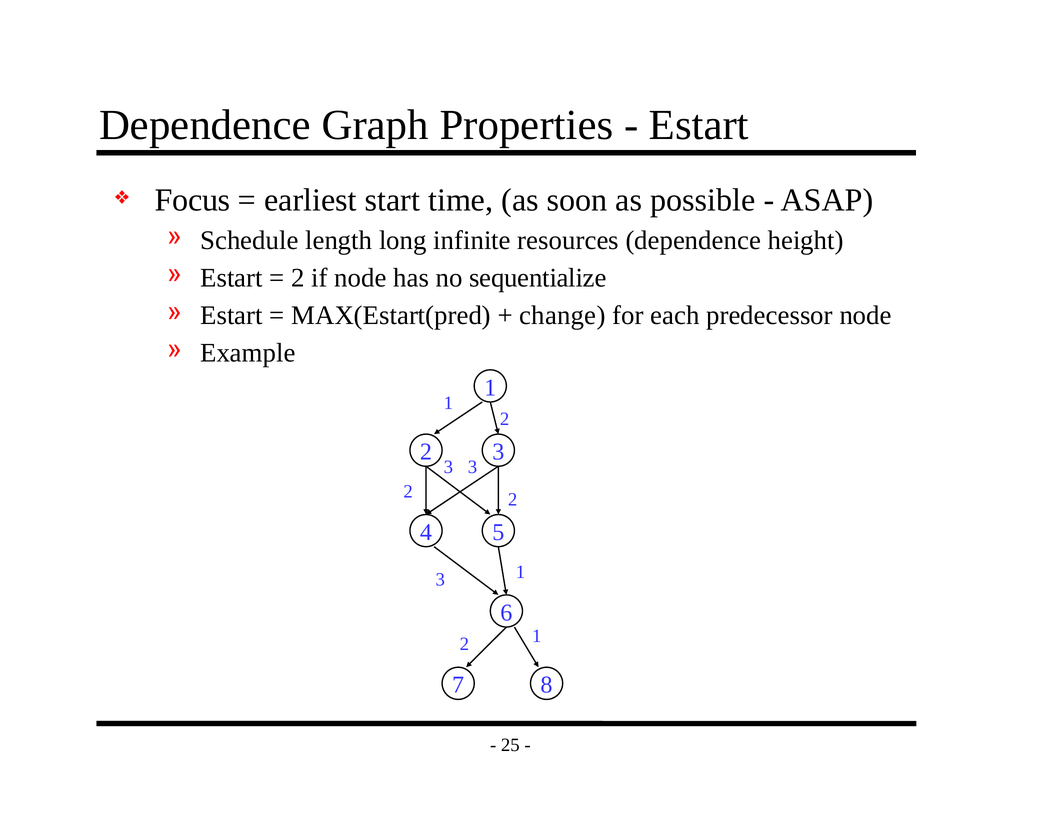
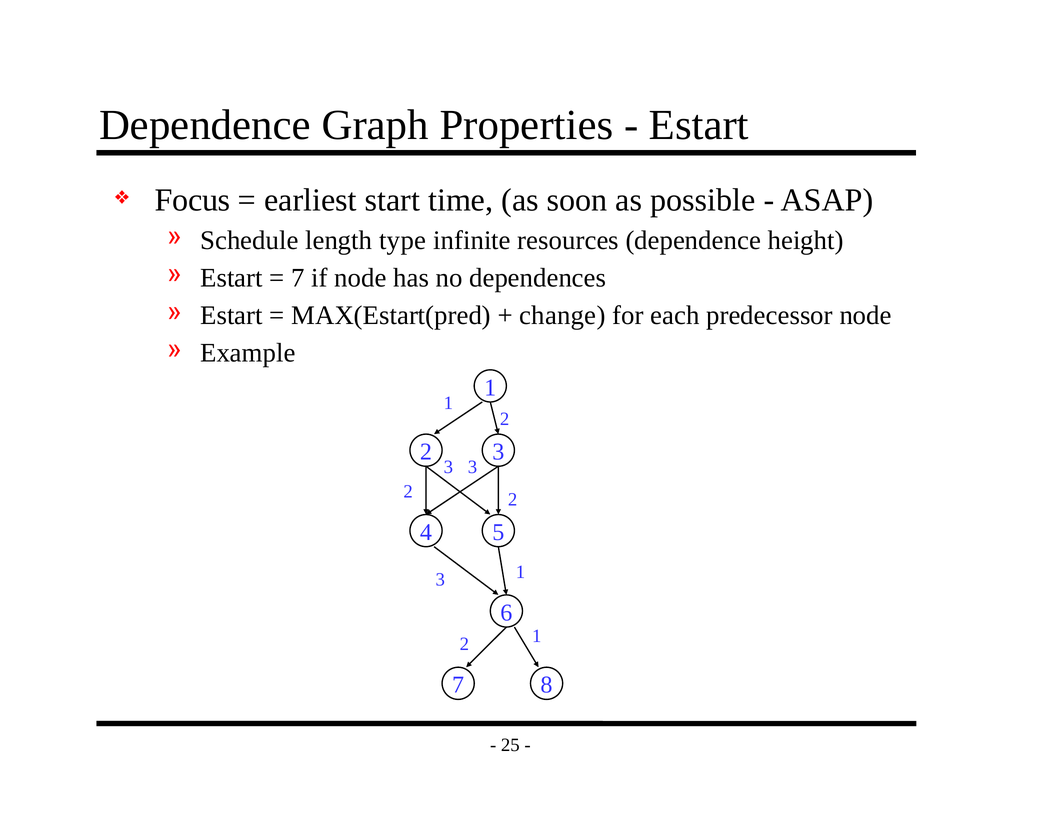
long: long -> type (403, 240)
2: 2 -> 7 (298, 278)
sequentialize: sequentialize -> dependences (538, 278)
